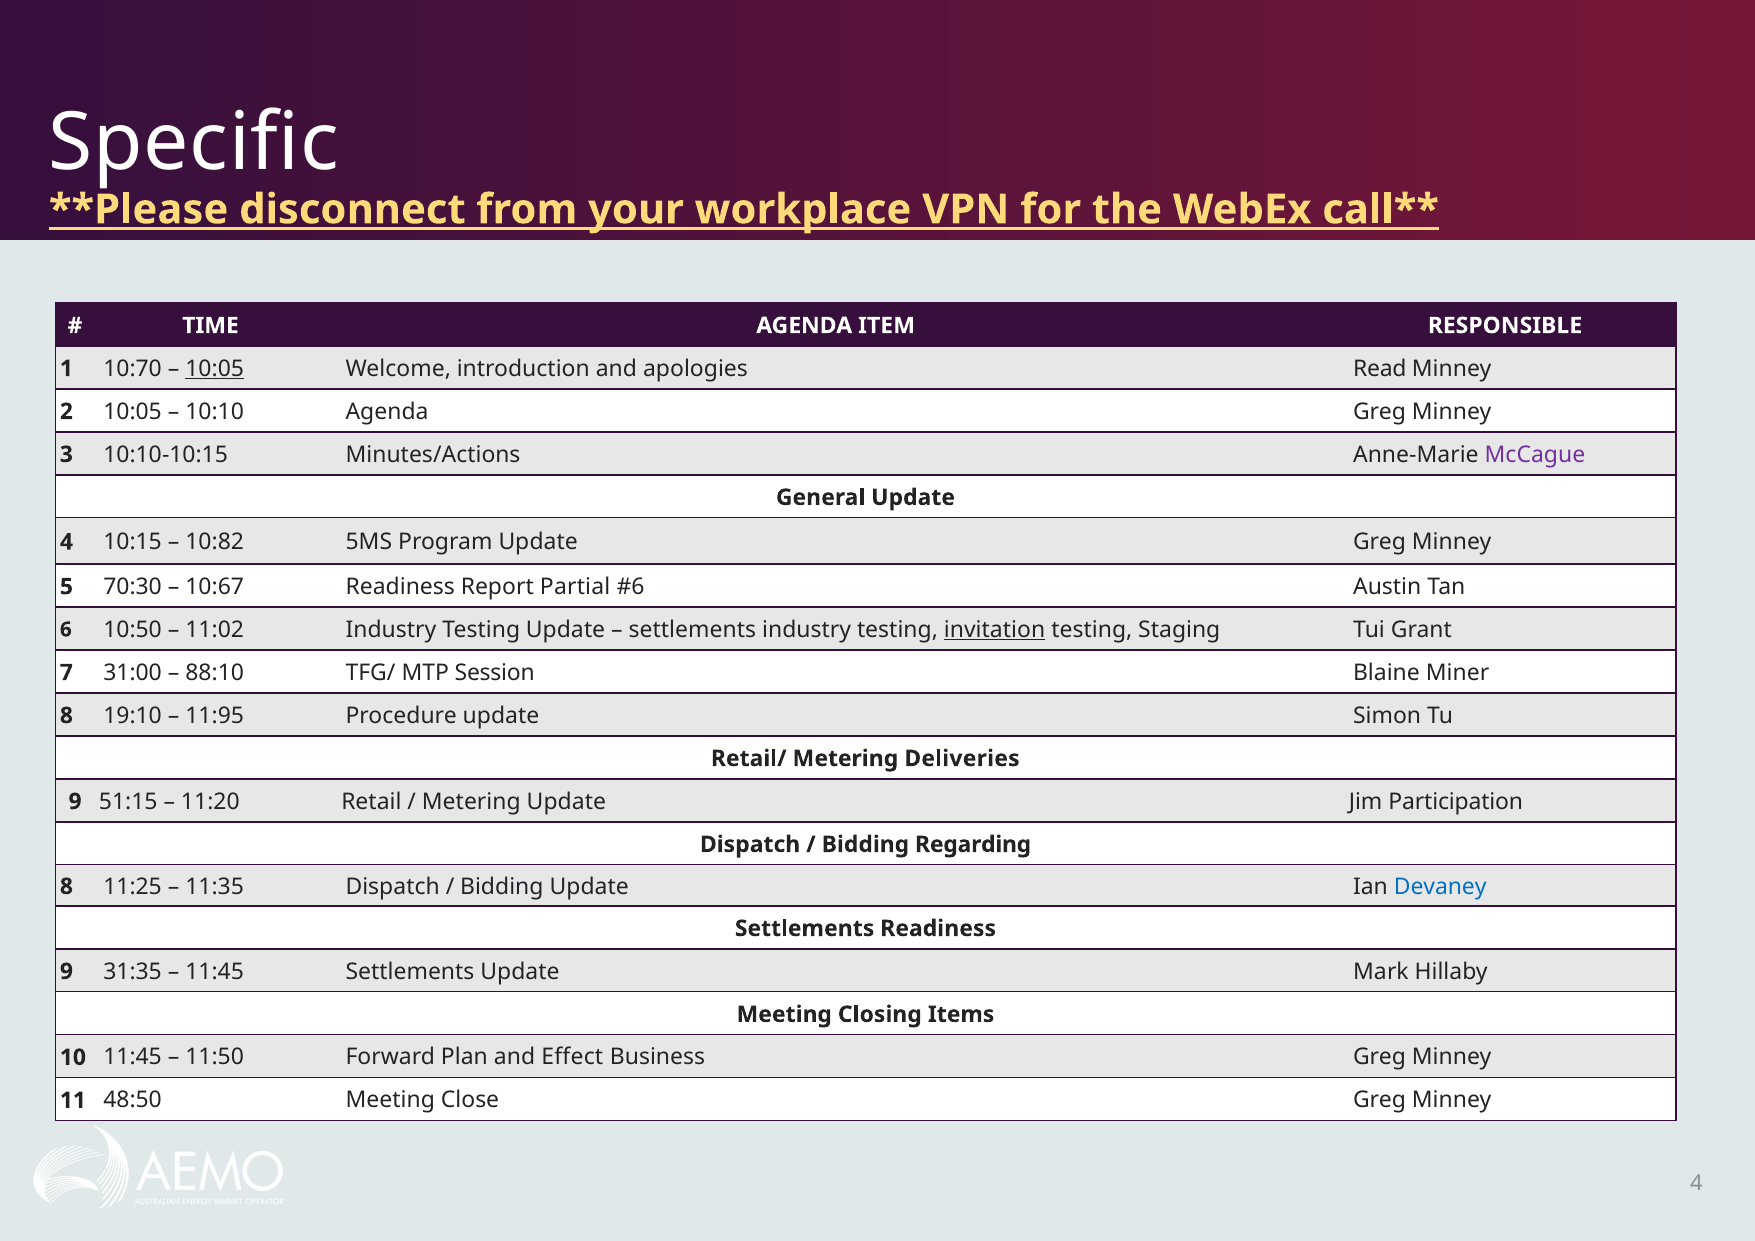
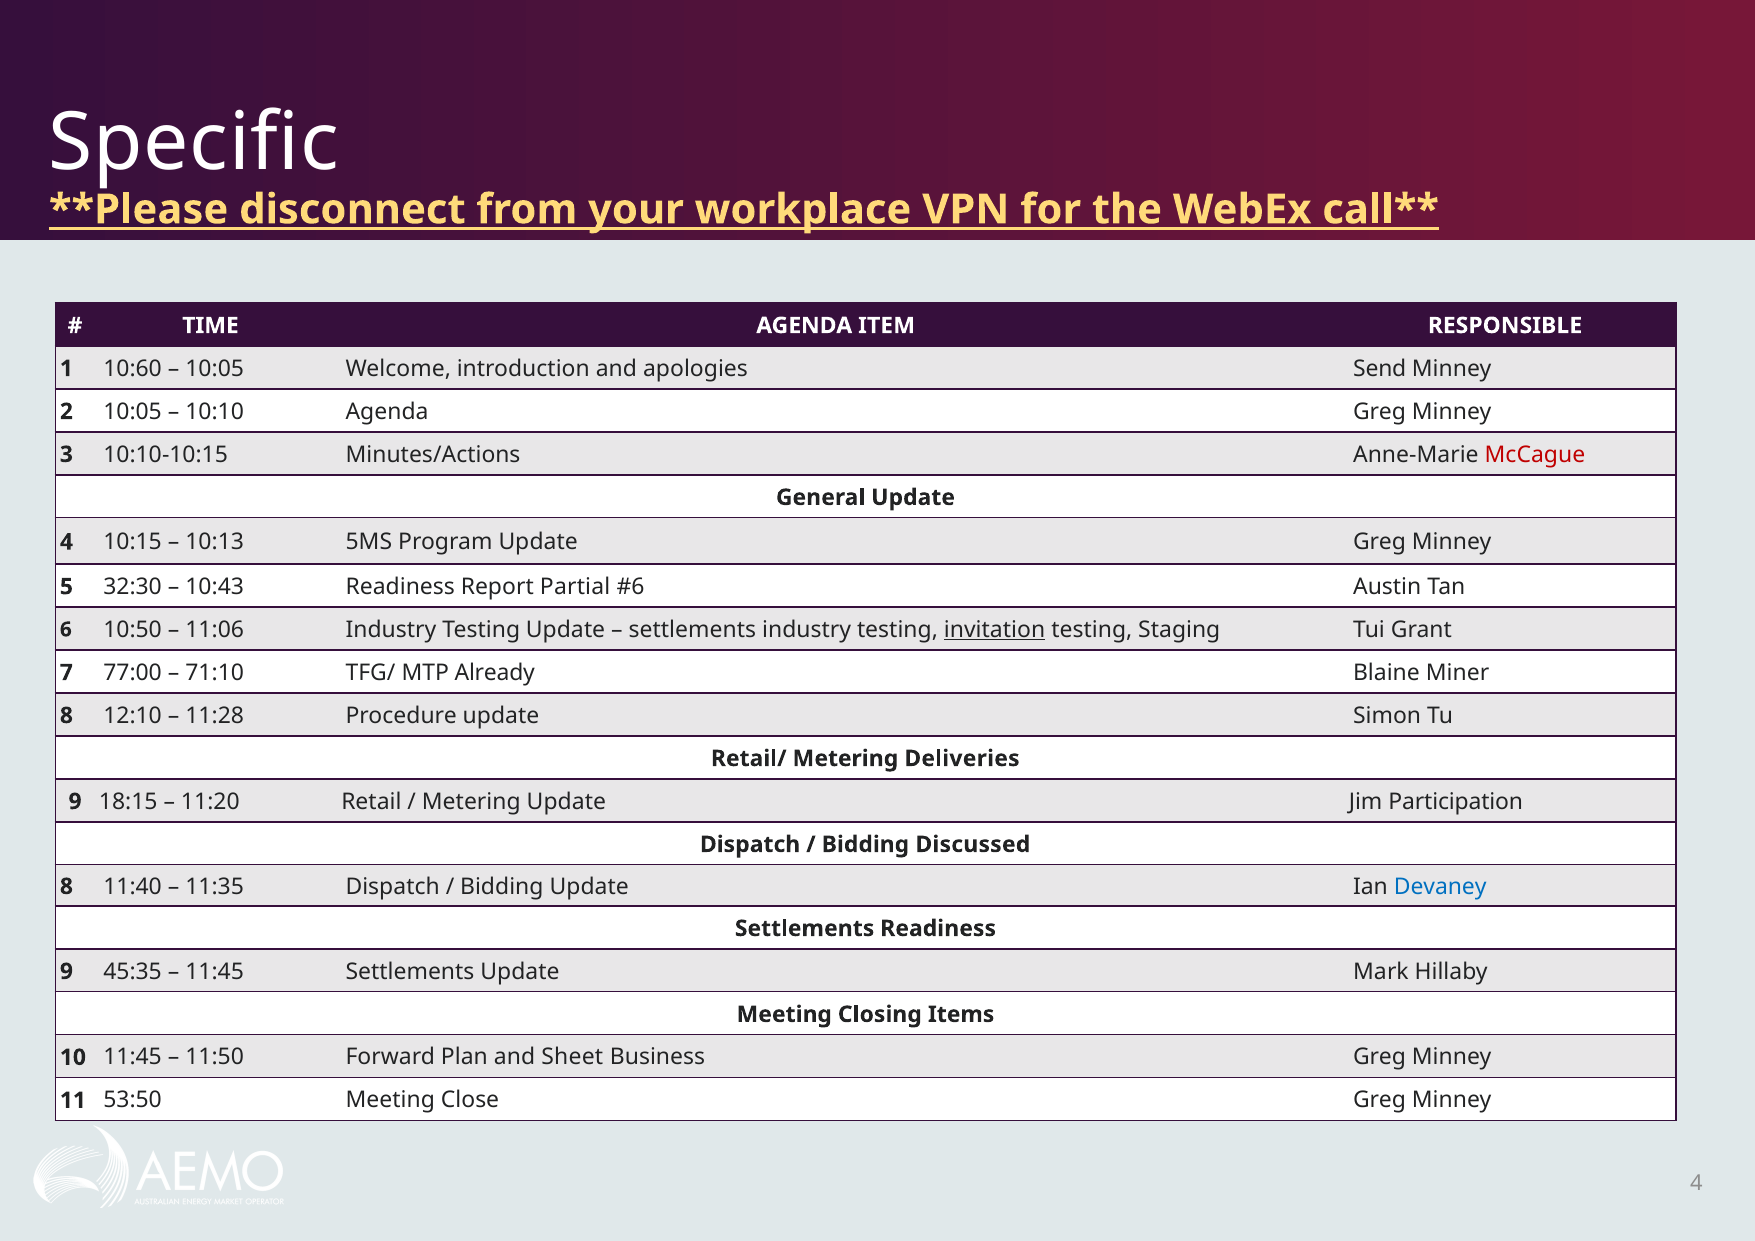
10:70: 10:70 -> 10:60 (133, 369)
10:05 underline: present -> none (215, 369)
Read: Read -> Send (1380, 369)
McCague colour: purple -> red (1535, 454)
10:82: 10:82 -> 10:13 (215, 542)
70:30: 70:30 -> 32:30 (133, 587)
10:67: 10:67 -> 10:43 (215, 587)
11:02: 11:02 -> 11:06 (215, 630)
31:00: 31:00 -> 77:00 (133, 673)
88:10: 88:10 -> 71:10 (215, 673)
Session: Session -> Already (495, 673)
19:10: 19:10 -> 12:10 (133, 715)
11:95: 11:95 -> 11:28 (215, 715)
51:15: 51:15 -> 18:15 (128, 801)
Regarding: Regarding -> Discussed (973, 844)
11:25: 11:25 -> 11:40 (133, 886)
31:35: 31:35 -> 45:35 (133, 971)
Effect: Effect -> Sheet (572, 1057)
48:50: 48:50 -> 53:50 (133, 1100)
